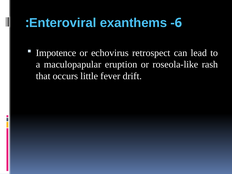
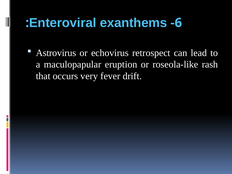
Impotence: Impotence -> Astrovirus (56, 53)
little: little -> very (89, 76)
